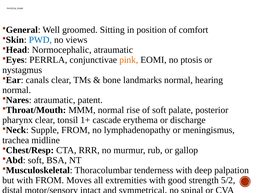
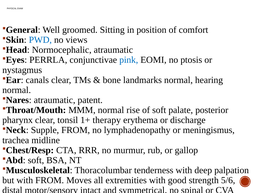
pink colour: orange -> blue (129, 60)
cascade: cascade -> therapy (107, 120)
5/2: 5/2 -> 5/6 (228, 180)
